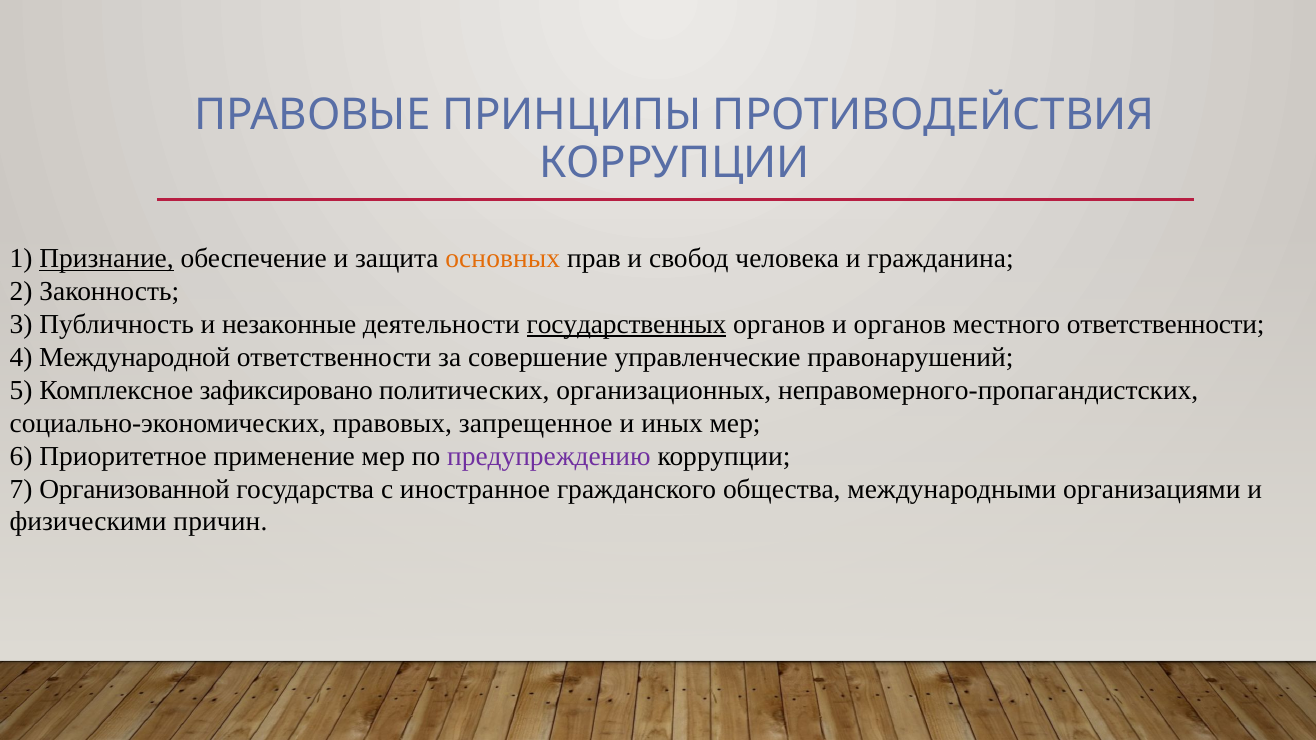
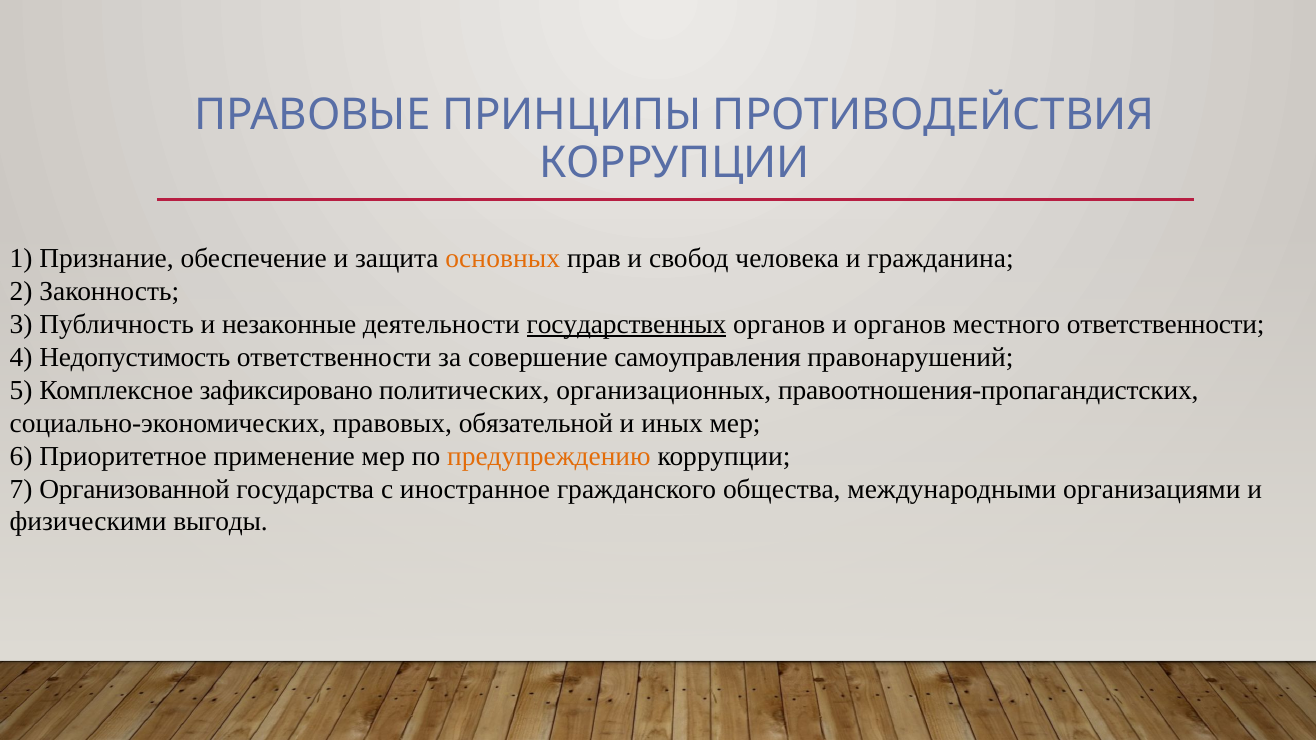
Признание underline: present -> none (107, 259)
Международной: Международной -> Недопустимость (135, 358)
управленческие: управленческие -> самоуправления (708, 358)
неправомерного-пропагандистских: неправомерного-пропагандистских -> правоотношения-пропагандистских (988, 390)
запрещенное: запрещенное -> обязательной (536, 423)
предупреждению colour: purple -> orange (549, 456)
причин: причин -> выгоды (221, 522)
